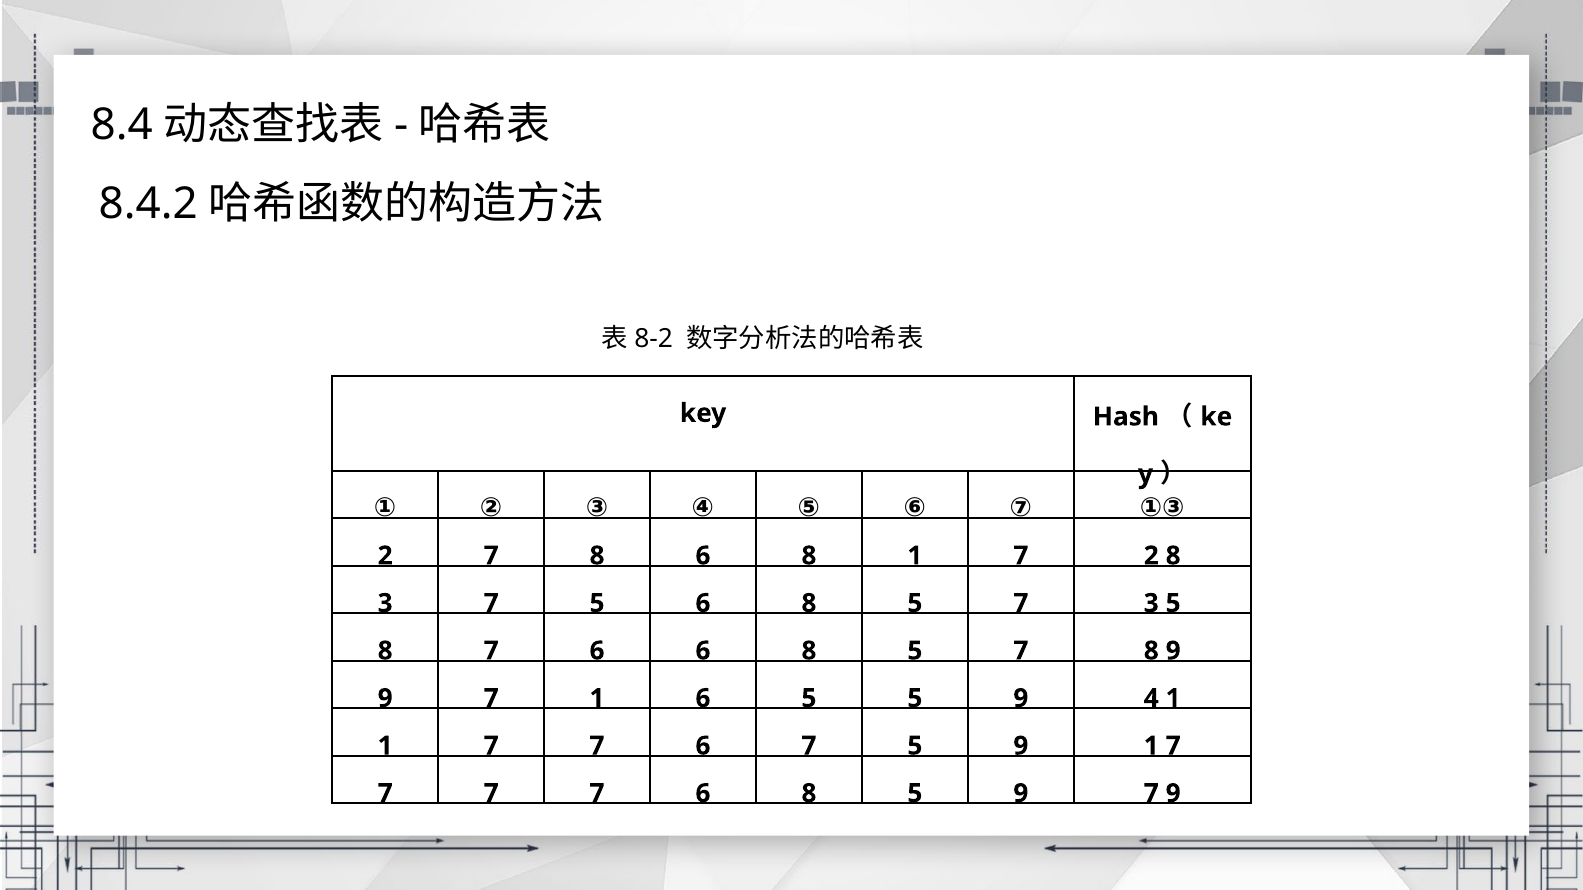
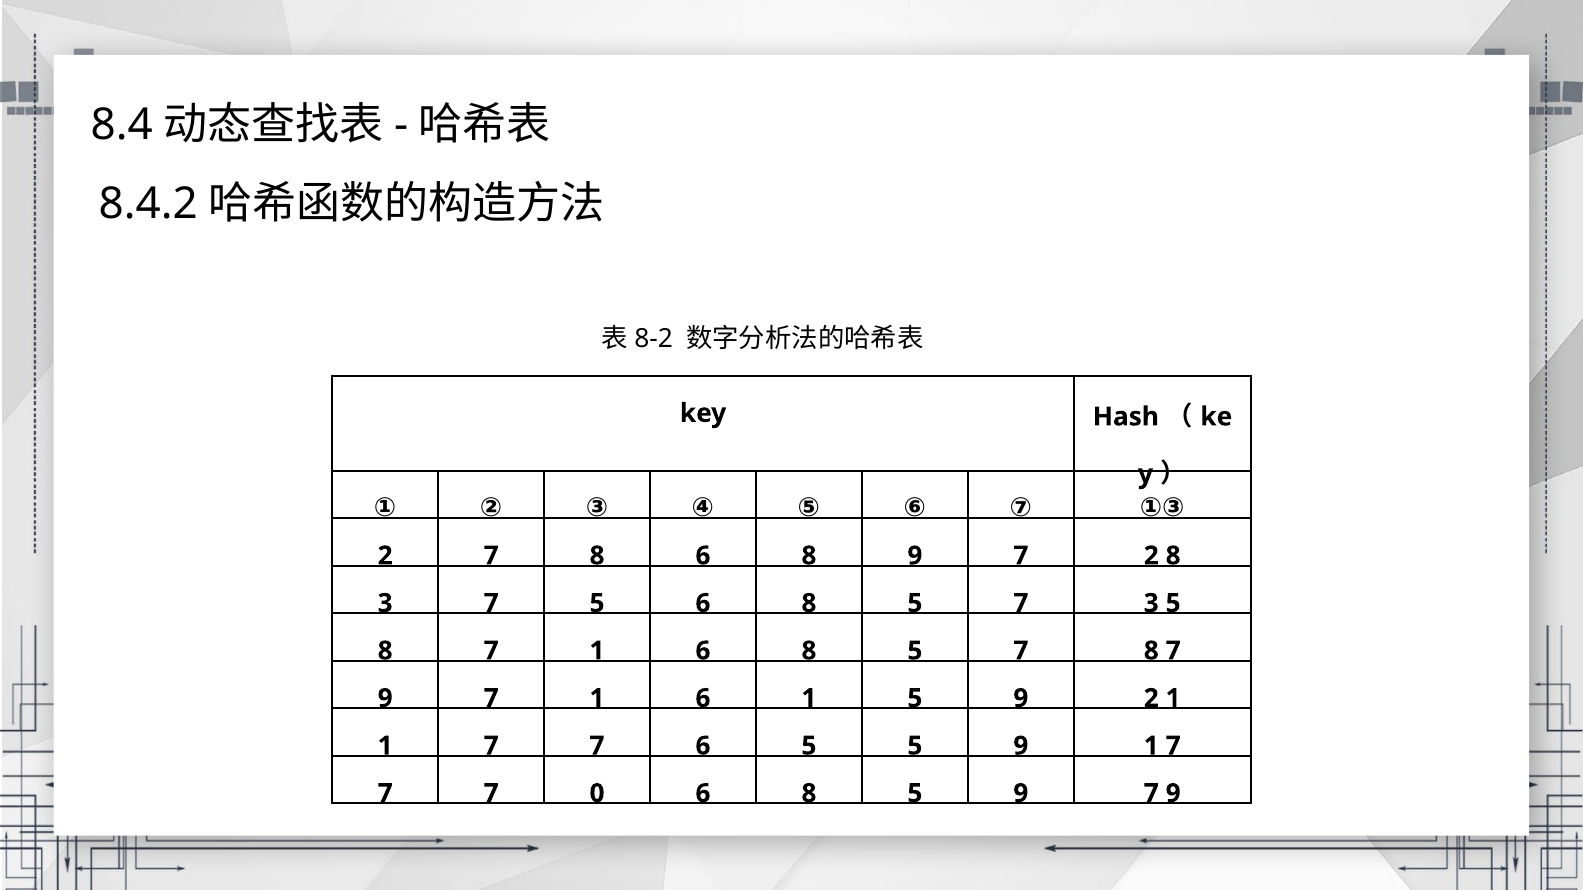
8 1: 1 -> 9 (915, 556)
8 7 6: 6 -> 1 (597, 651)
7 8 9: 9 -> 7 (1173, 651)
6 5: 5 -> 1 (809, 699)
9 4: 4 -> 2 (1151, 699)
6 7: 7 -> 5 (809, 746)
7: 7 -> 0 (597, 794)
